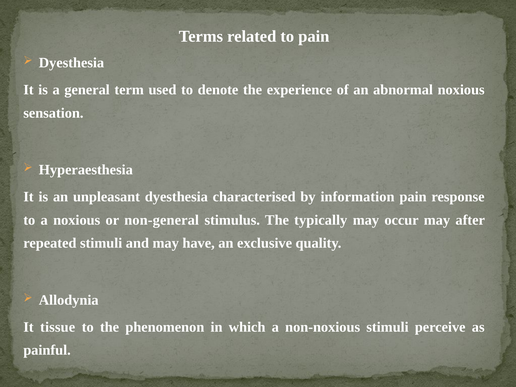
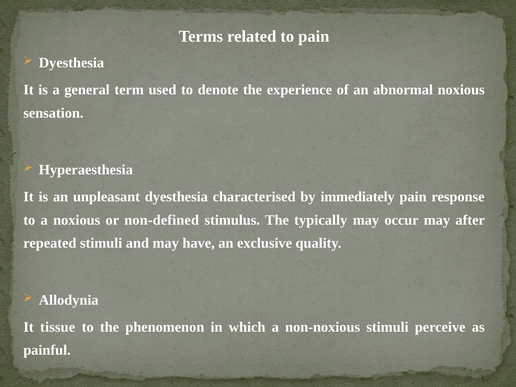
information: information -> immediately (358, 197)
non-general: non-general -> non-defined (162, 220)
